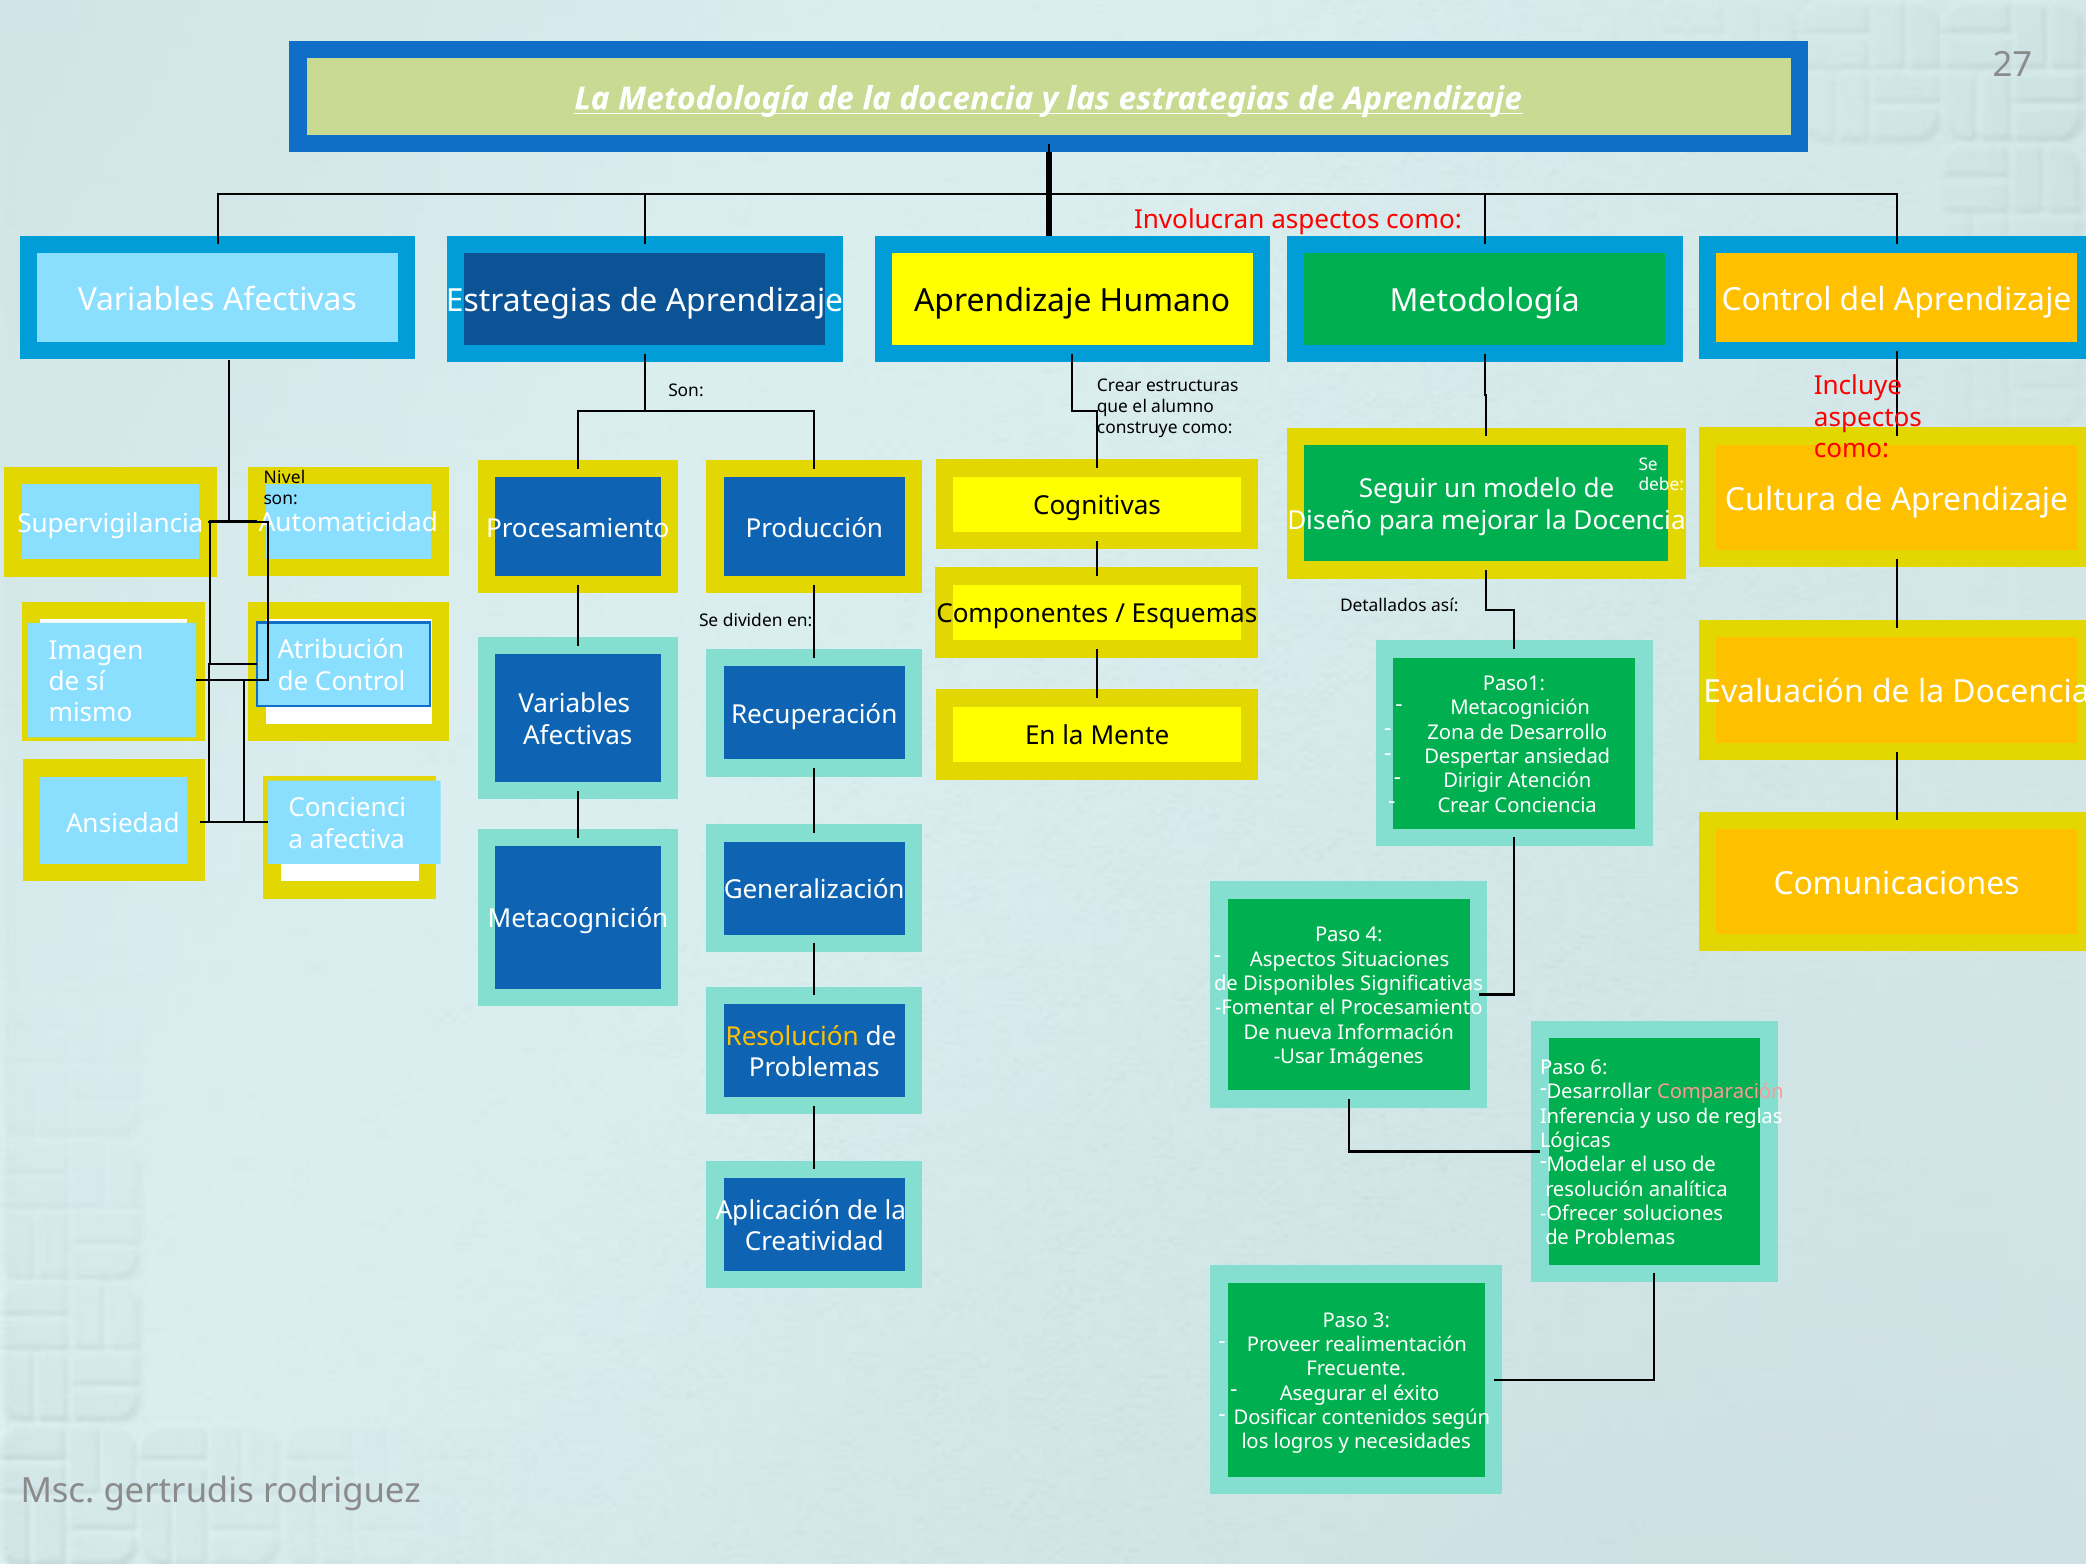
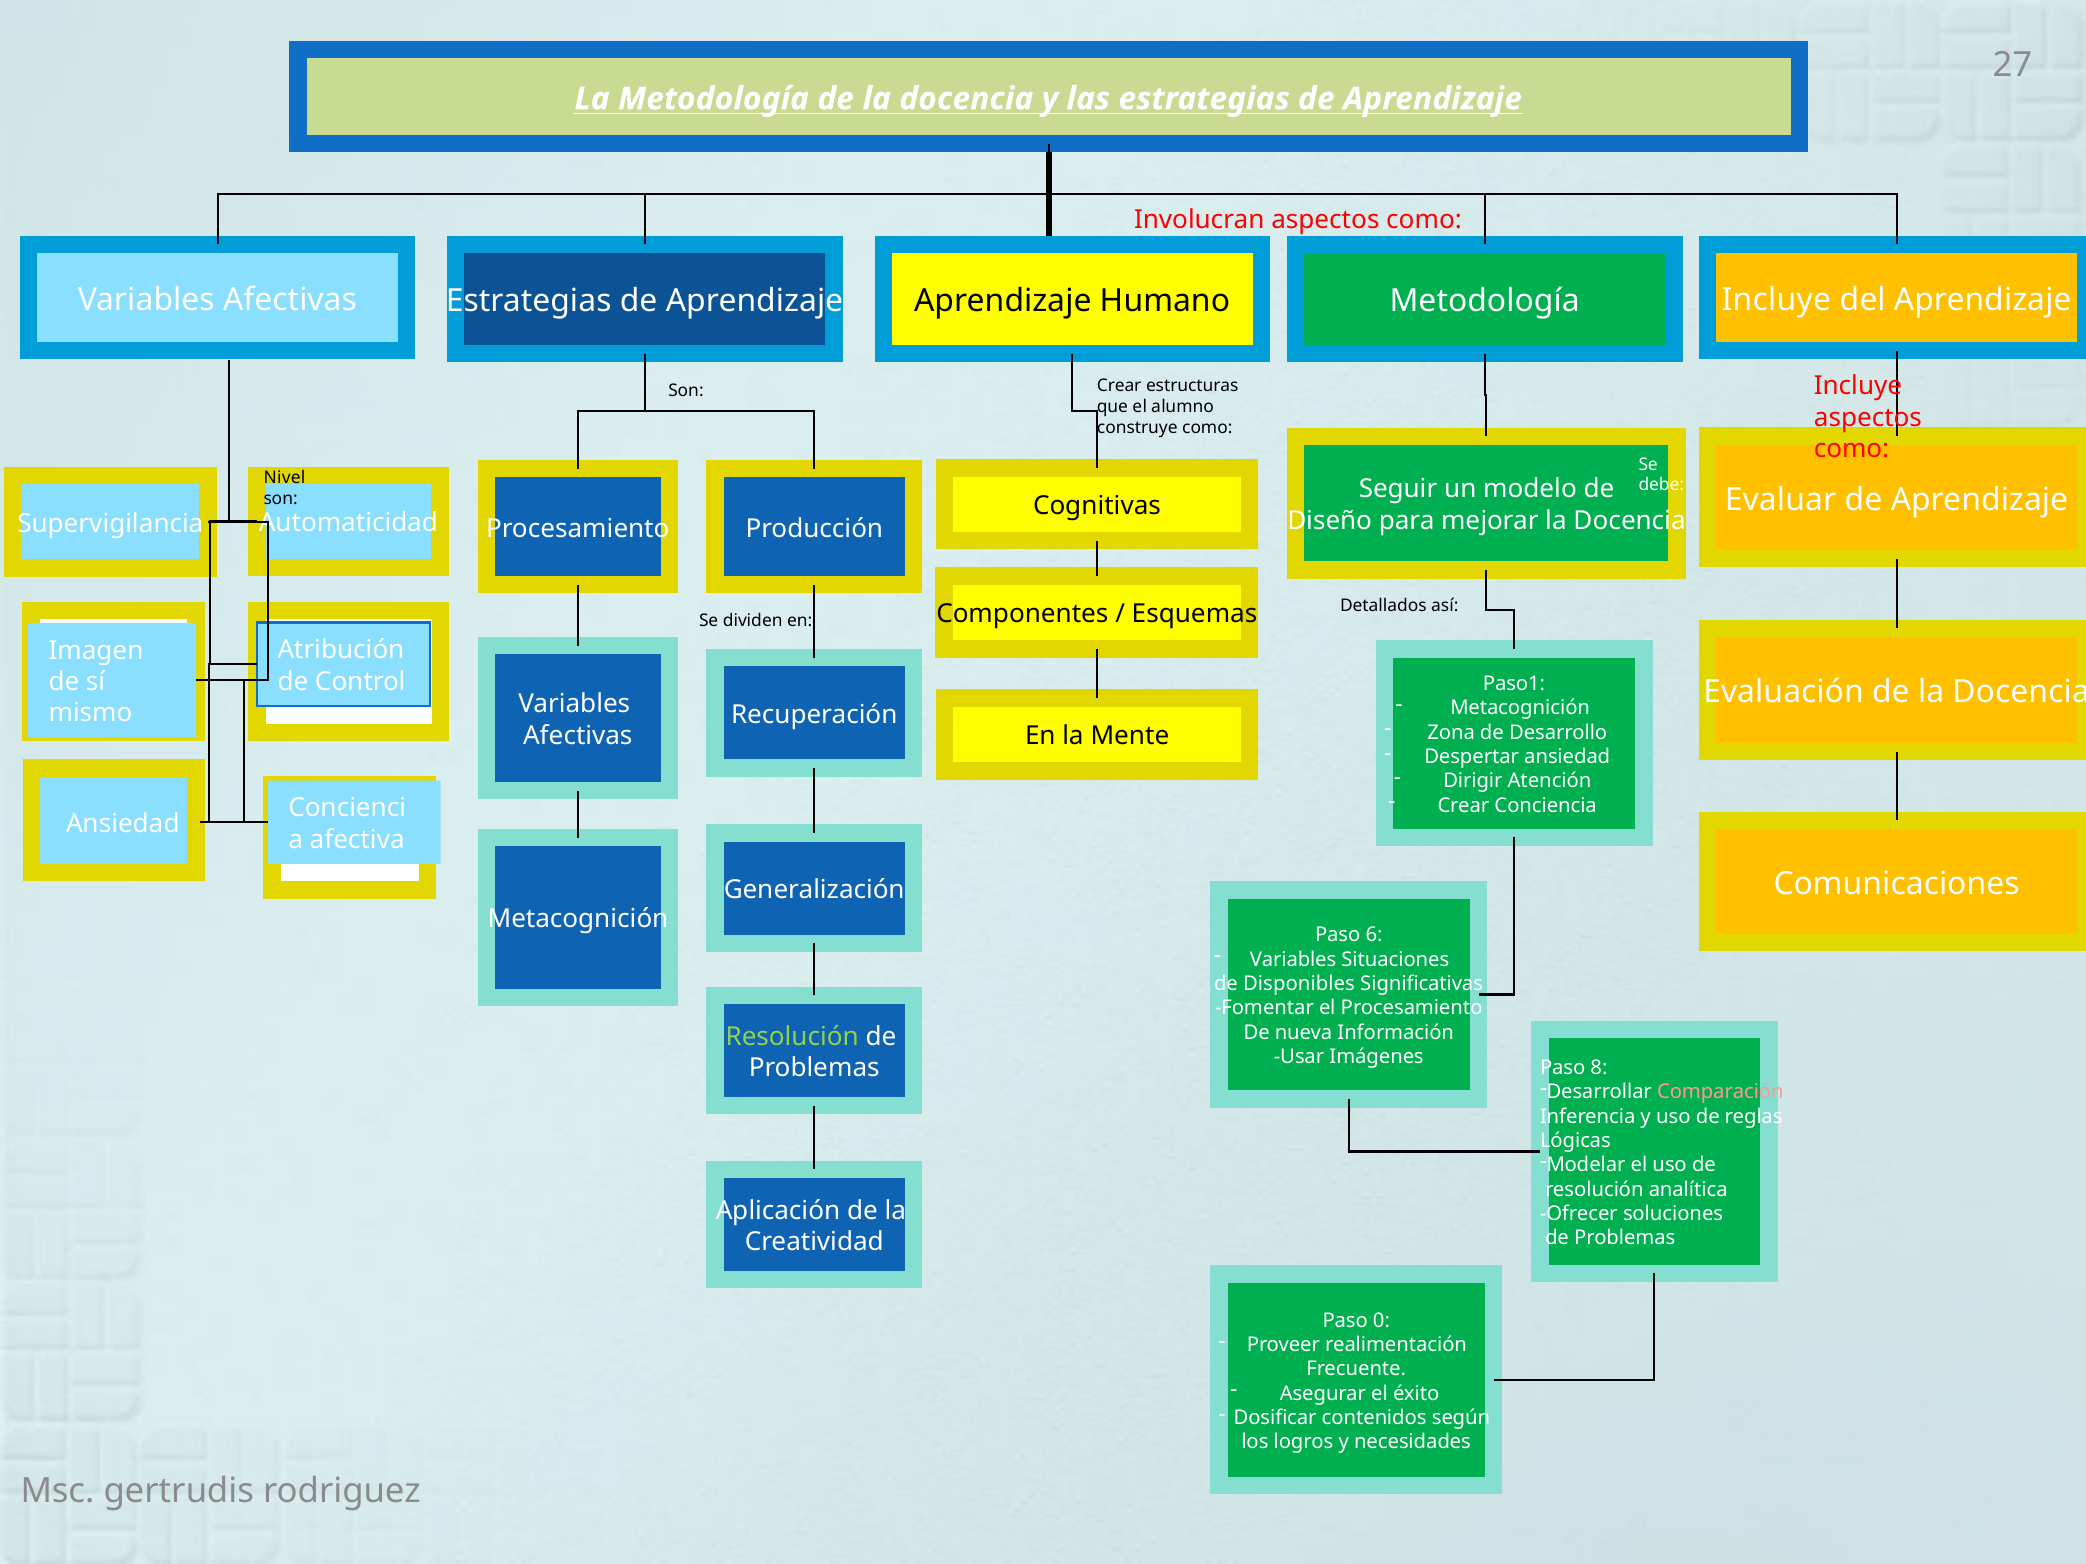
Afectivas Control: Control -> Incluye (1776, 300)
Cultura: Cultura -> Evaluar (1781, 500)
4: 4 -> 6 (1374, 936)
Aspectos: Aspectos -> Variables (1293, 960)
Resolución colour: yellow -> light green (792, 1037)
6: 6 -> 8 (1599, 1068)
3: 3 -> 0 (1381, 1321)
